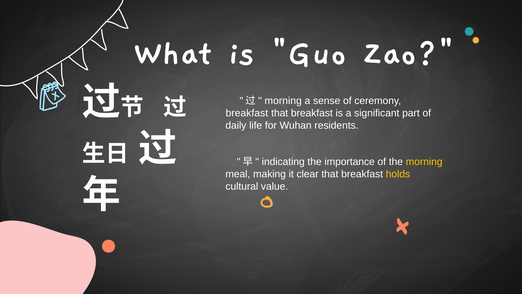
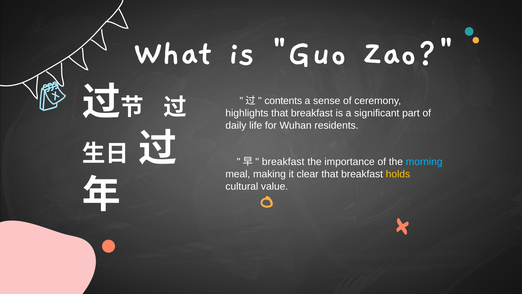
morning: morning -> contents (283, 101)
breakfast: breakfast -> highlights (247, 113)
indicating: indicating -> breakfast (283, 162)
morning colour: yellow -> light blue (424, 162)
